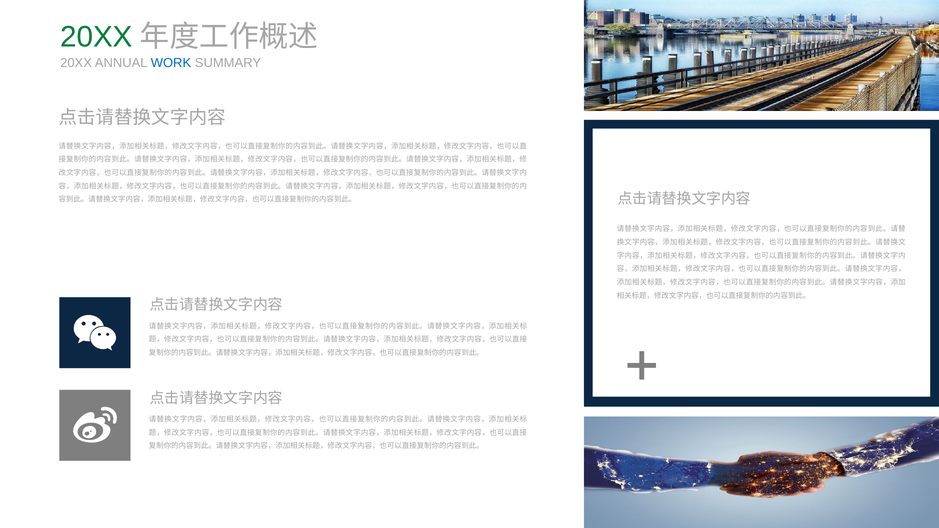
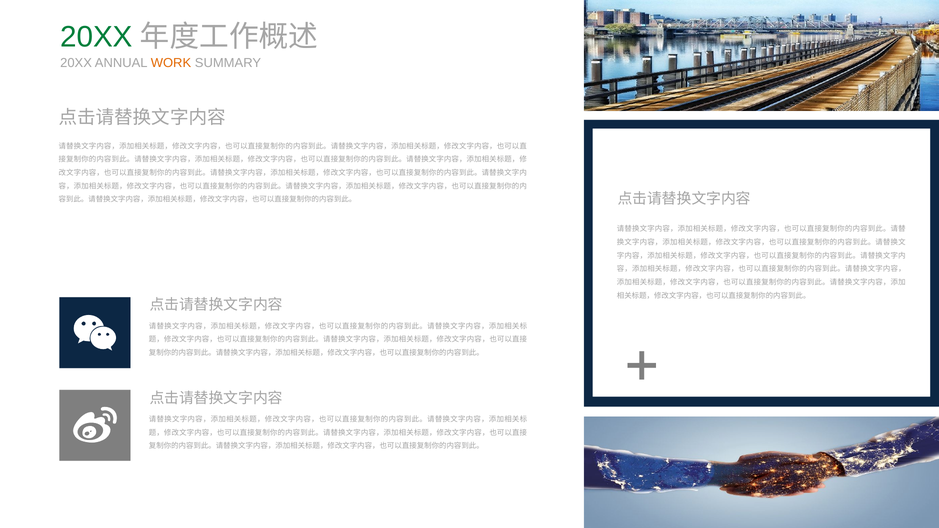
WORK colour: blue -> orange (171, 63)
